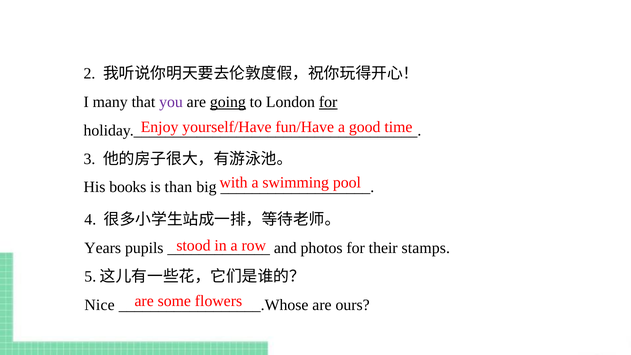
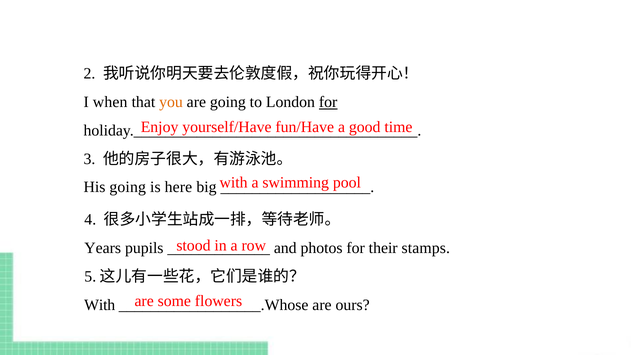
many: many -> when (110, 102)
you colour: purple -> orange (171, 102)
going underline: present -> none (228, 102)
His books: books -> going (128, 187)
than: than -> here (178, 187)
Nice: Nice -> With (100, 305)
